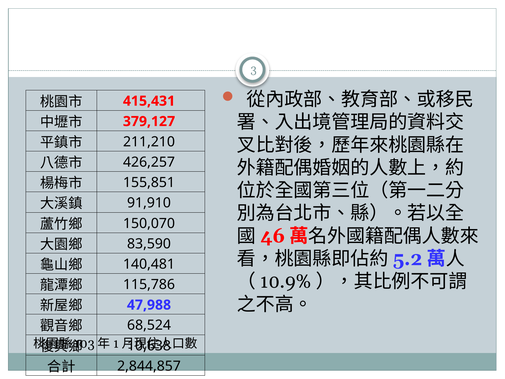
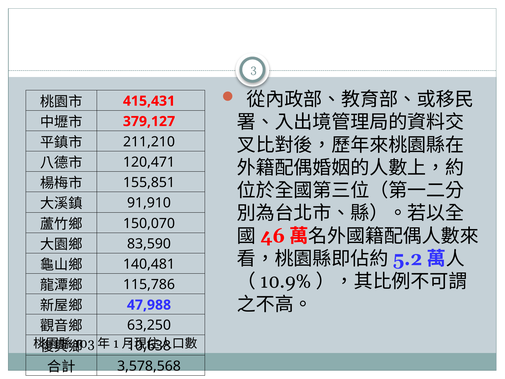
426,257: 426,257 -> 120,471 (149, 162)
68,524: 68,524 -> 63,250 (149, 325)
2,844,857: 2,844,857 -> 3,578,568 (149, 366)
